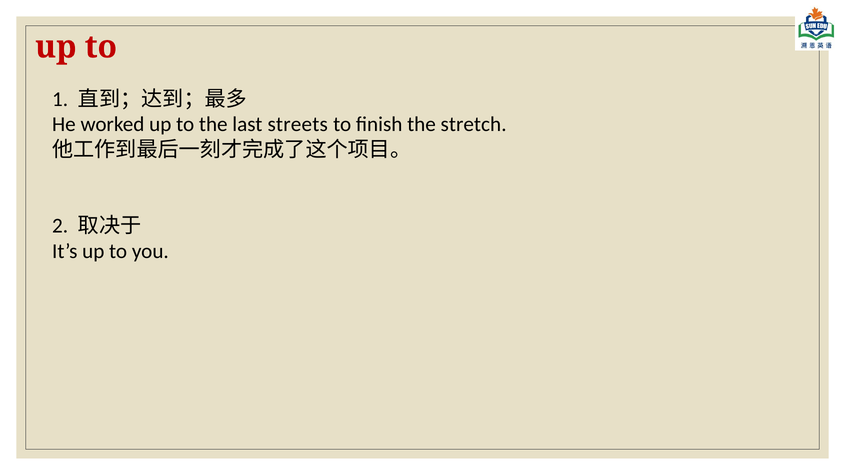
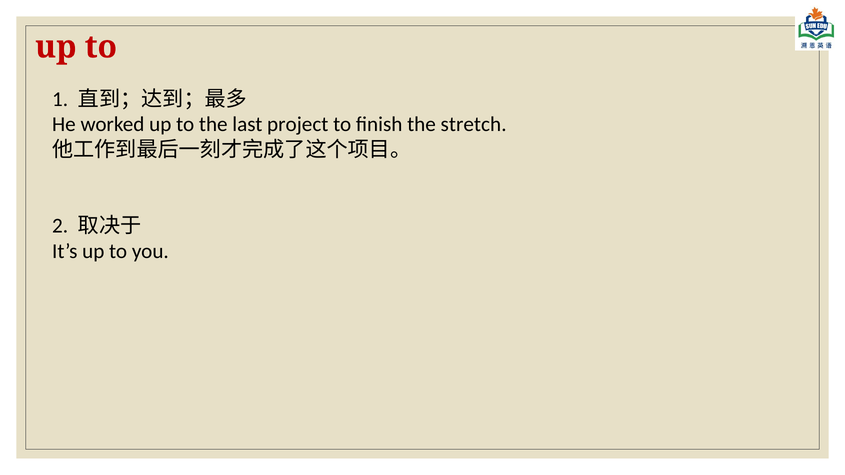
streets: streets -> project (298, 124)
